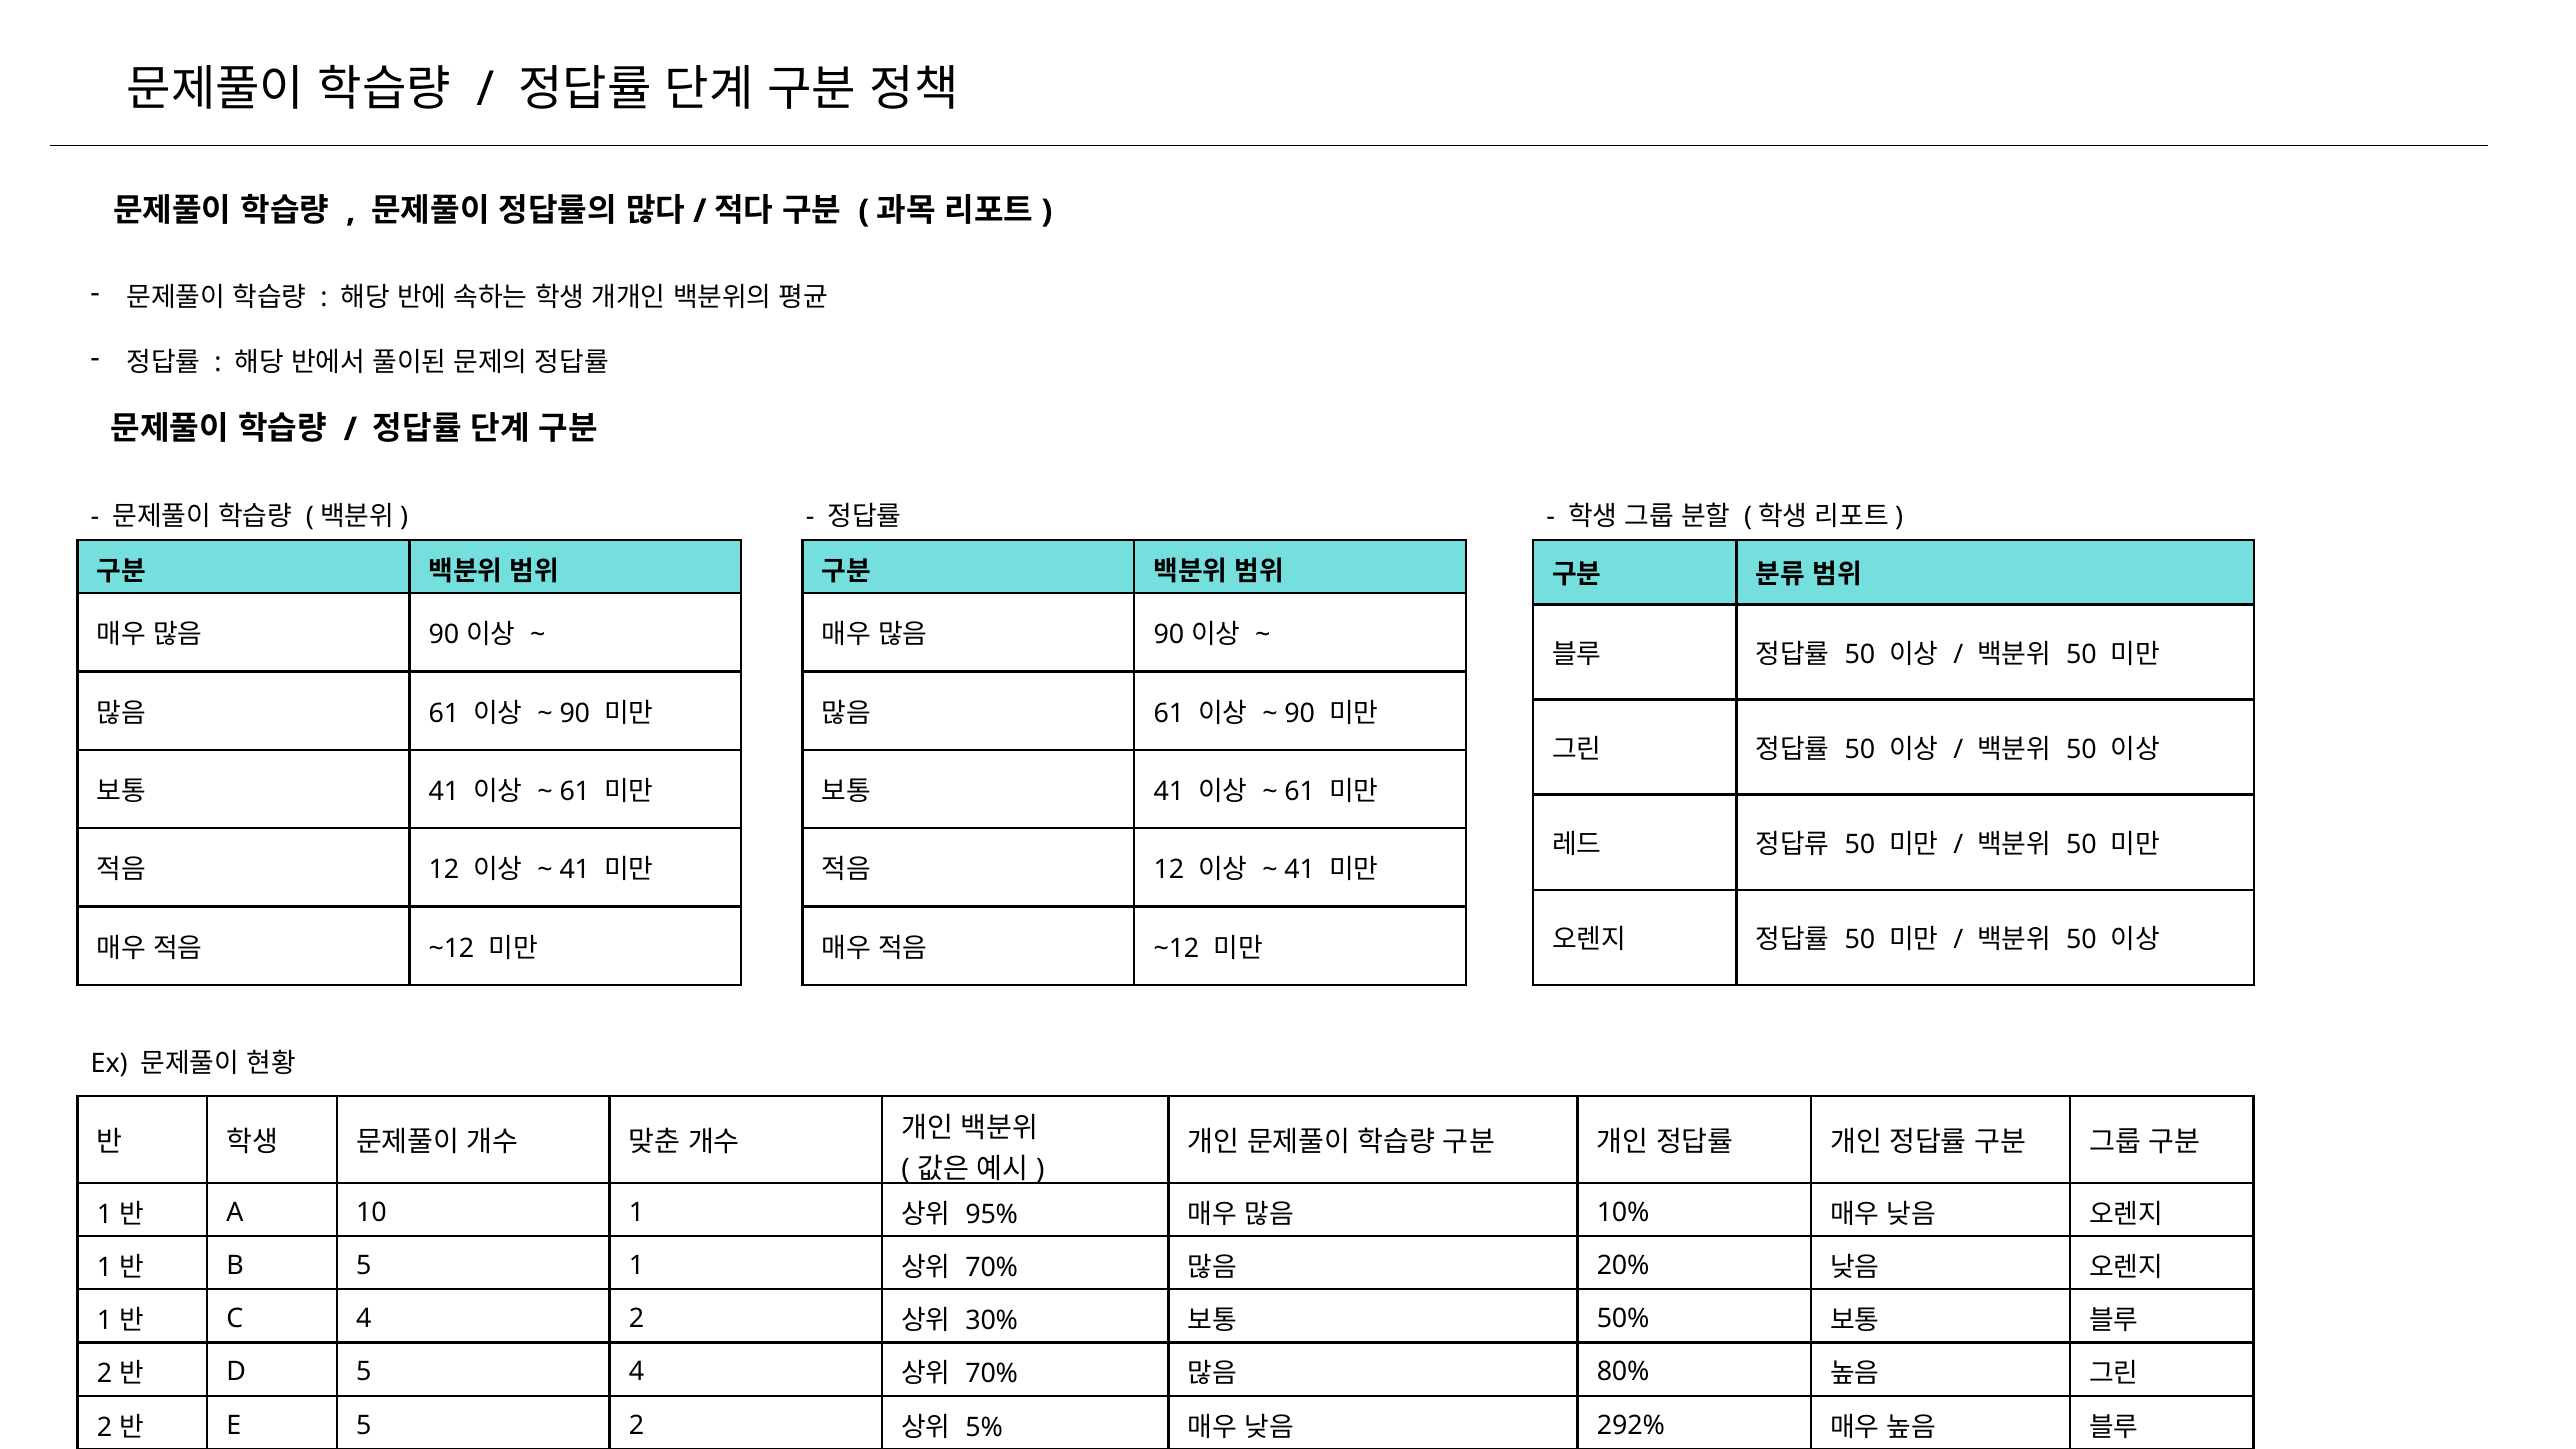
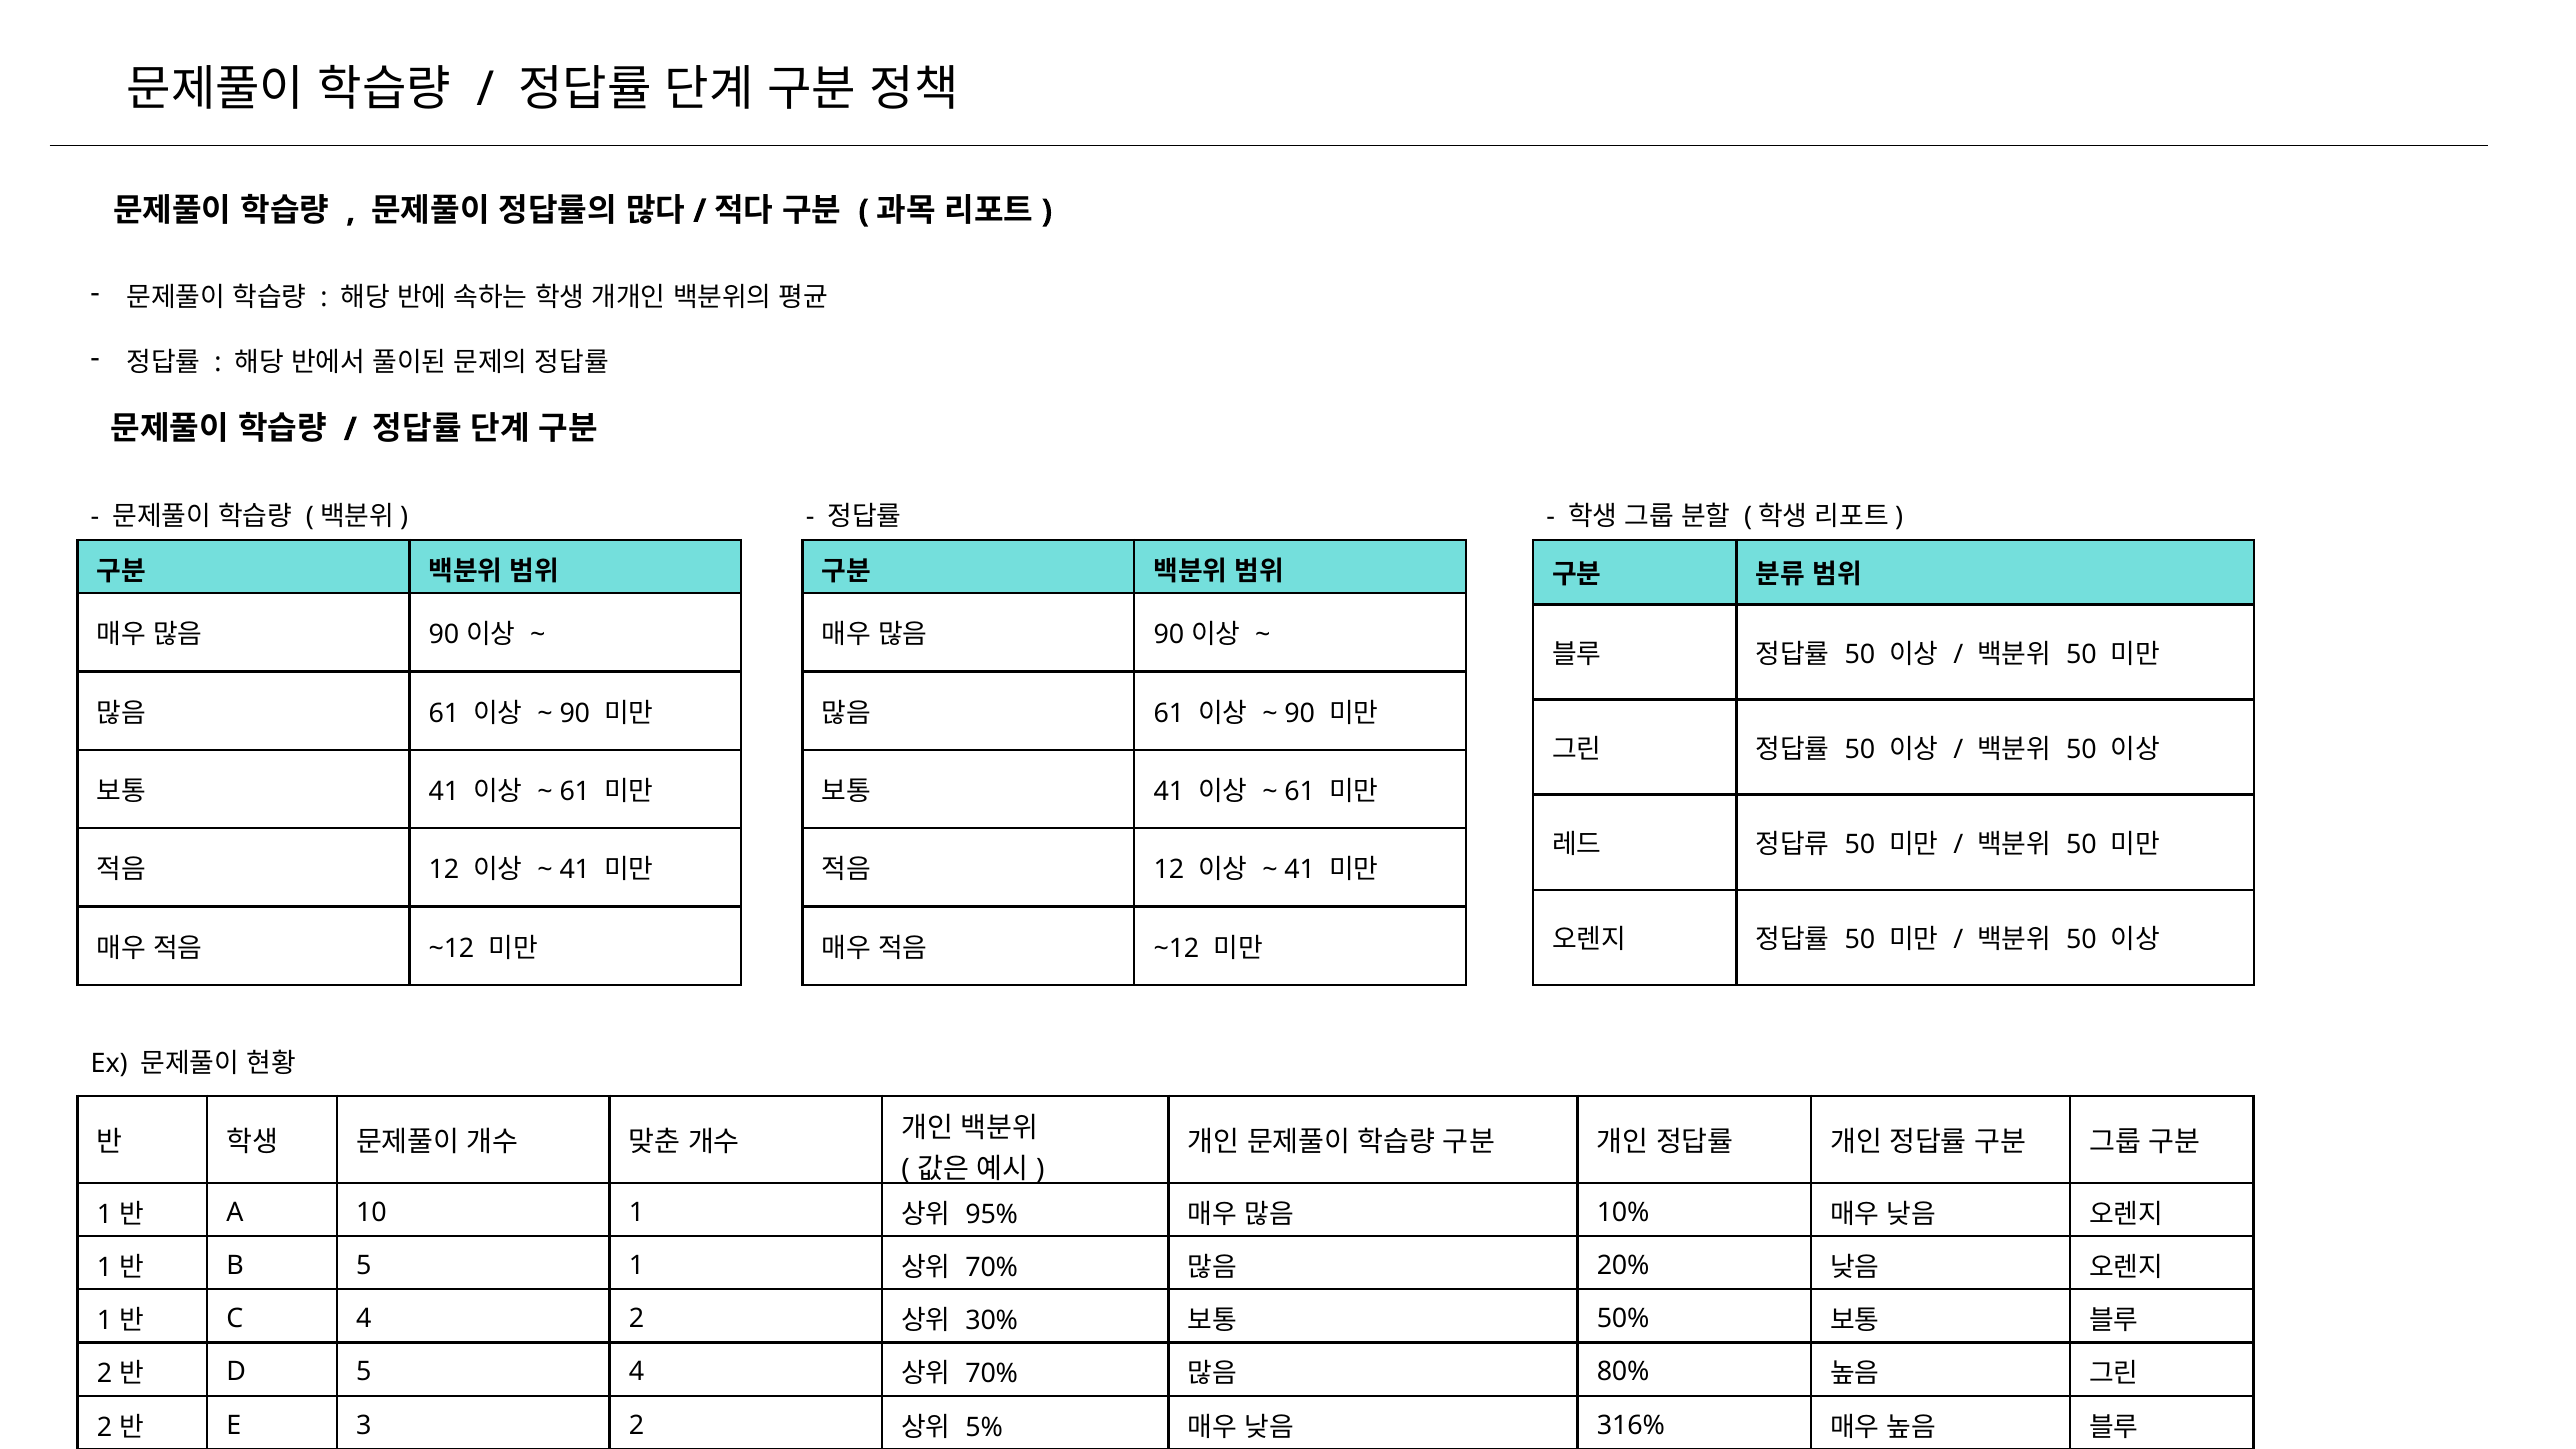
E 5: 5 -> 3 (364, 1425)
292%: 292% -> 316% (1631, 1425)
